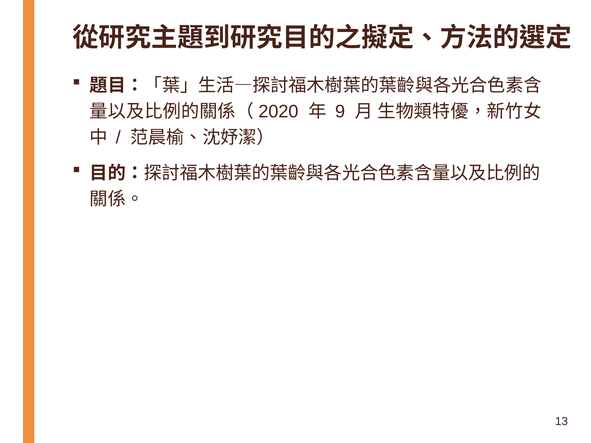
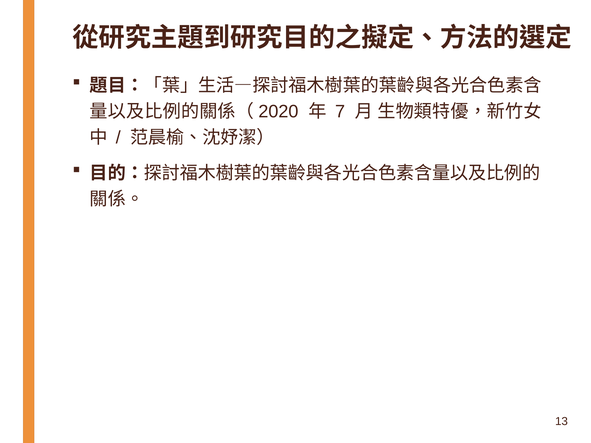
9: 9 -> 7 (340, 112)
